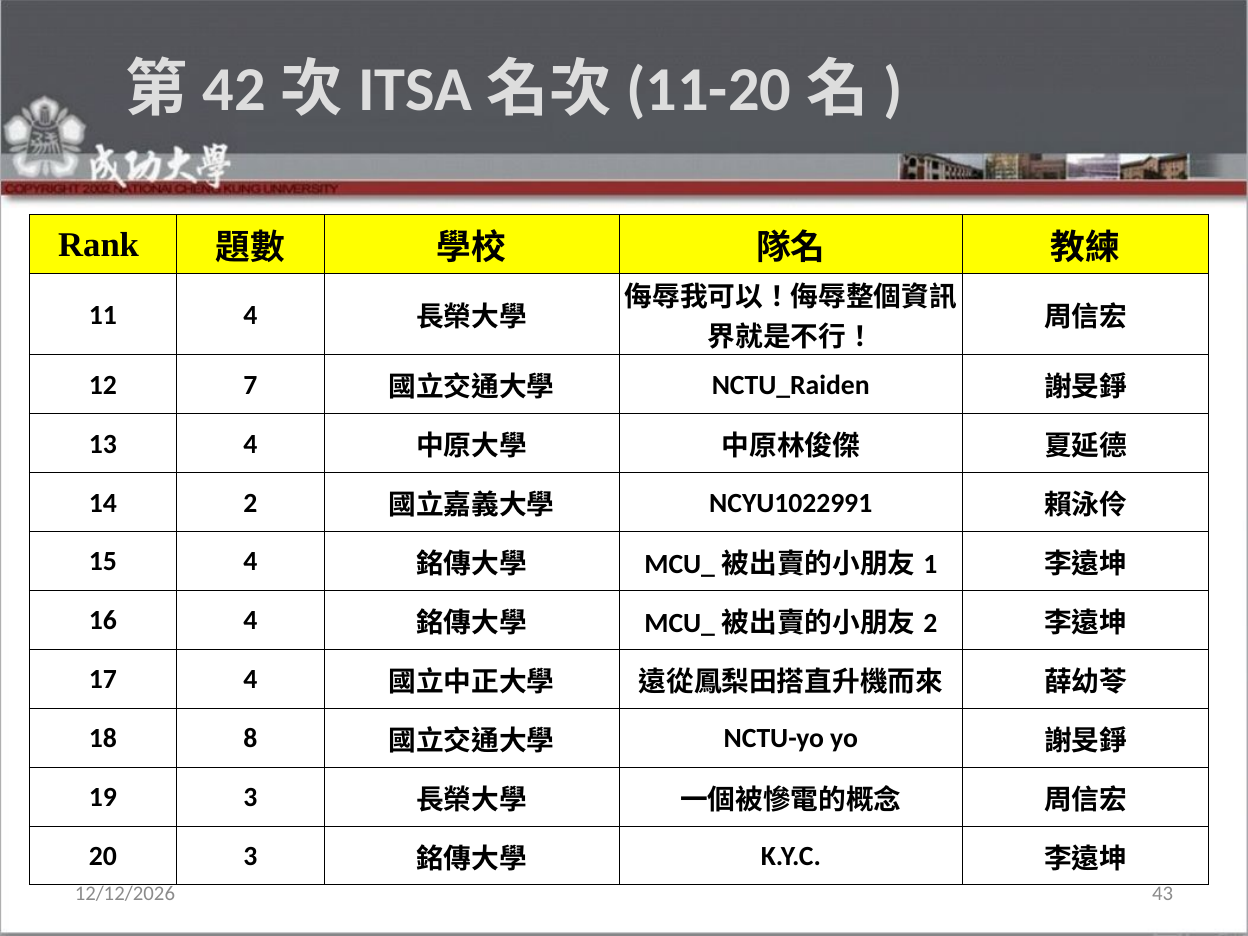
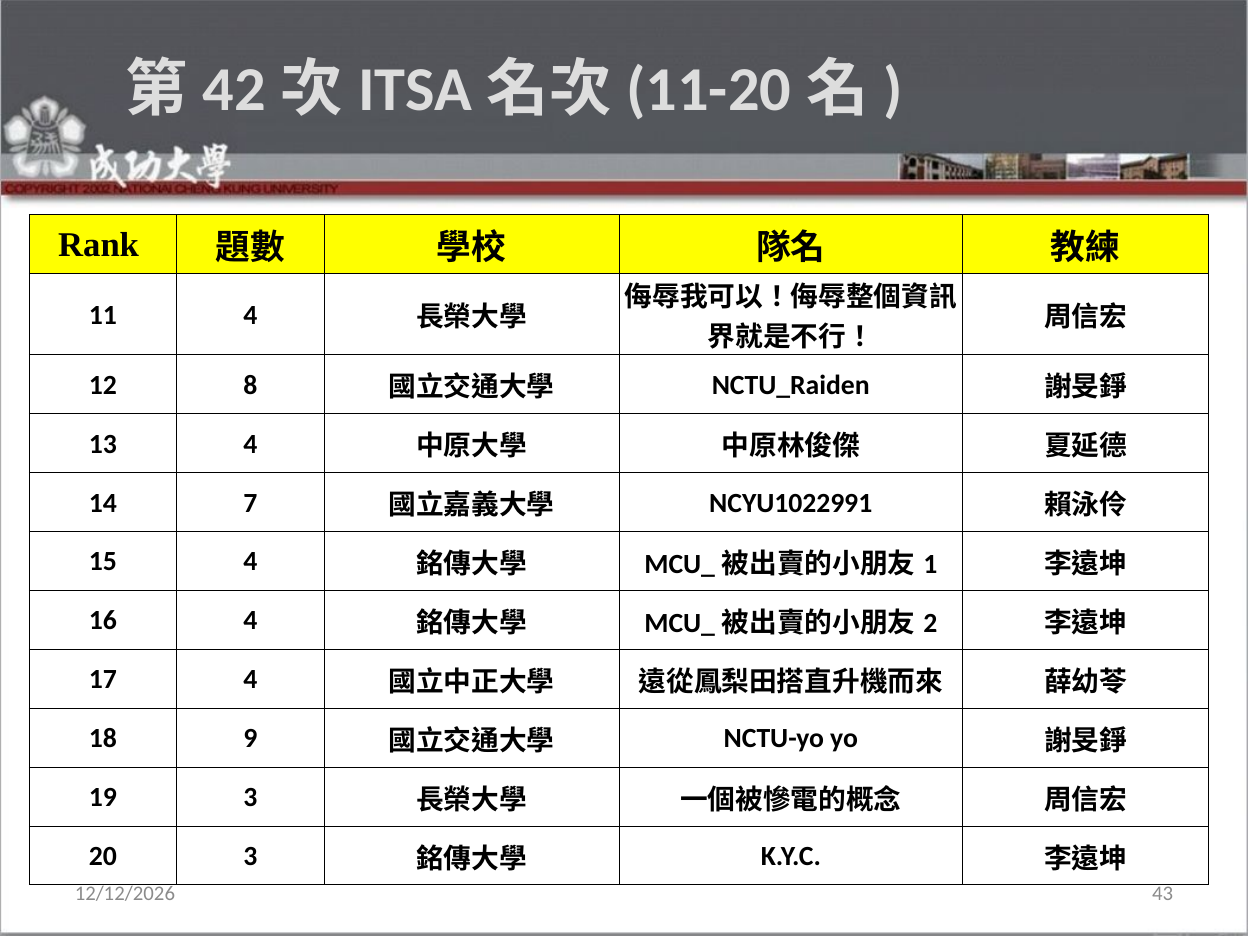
7: 7 -> 8 (250, 385)
14 2: 2 -> 7 (250, 503)
8: 8 -> 9 (250, 739)
